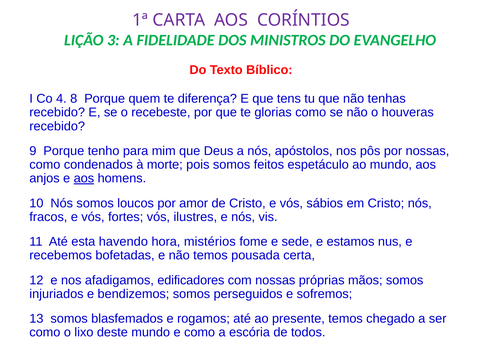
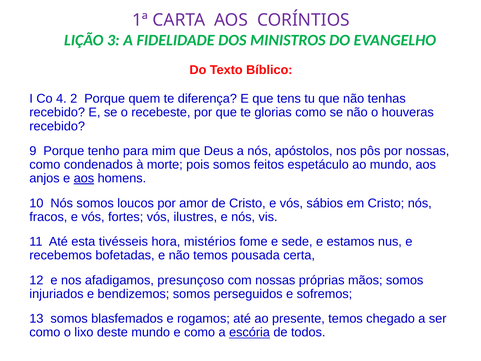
8: 8 -> 2 (74, 99)
havendo: havendo -> tivésseis (123, 242)
edificadores: edificadores -> presunçoso (191, 280)
escória underline: none -> present (250, 332)
